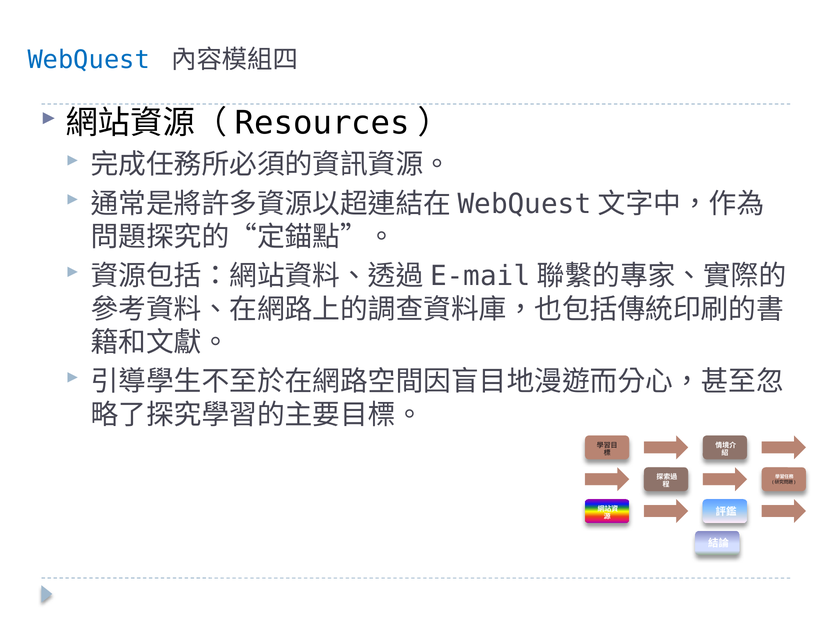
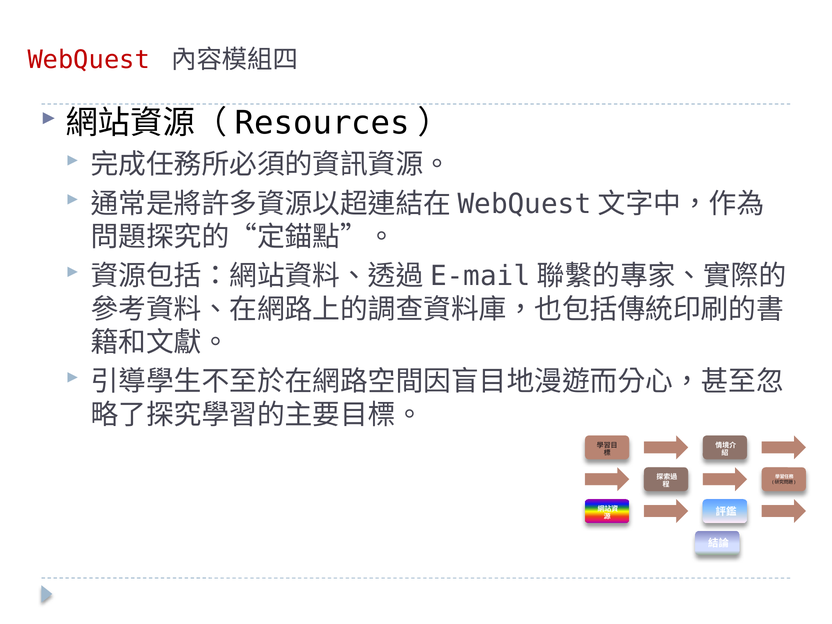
WebQuest colour: blue -> red (89, 60)
